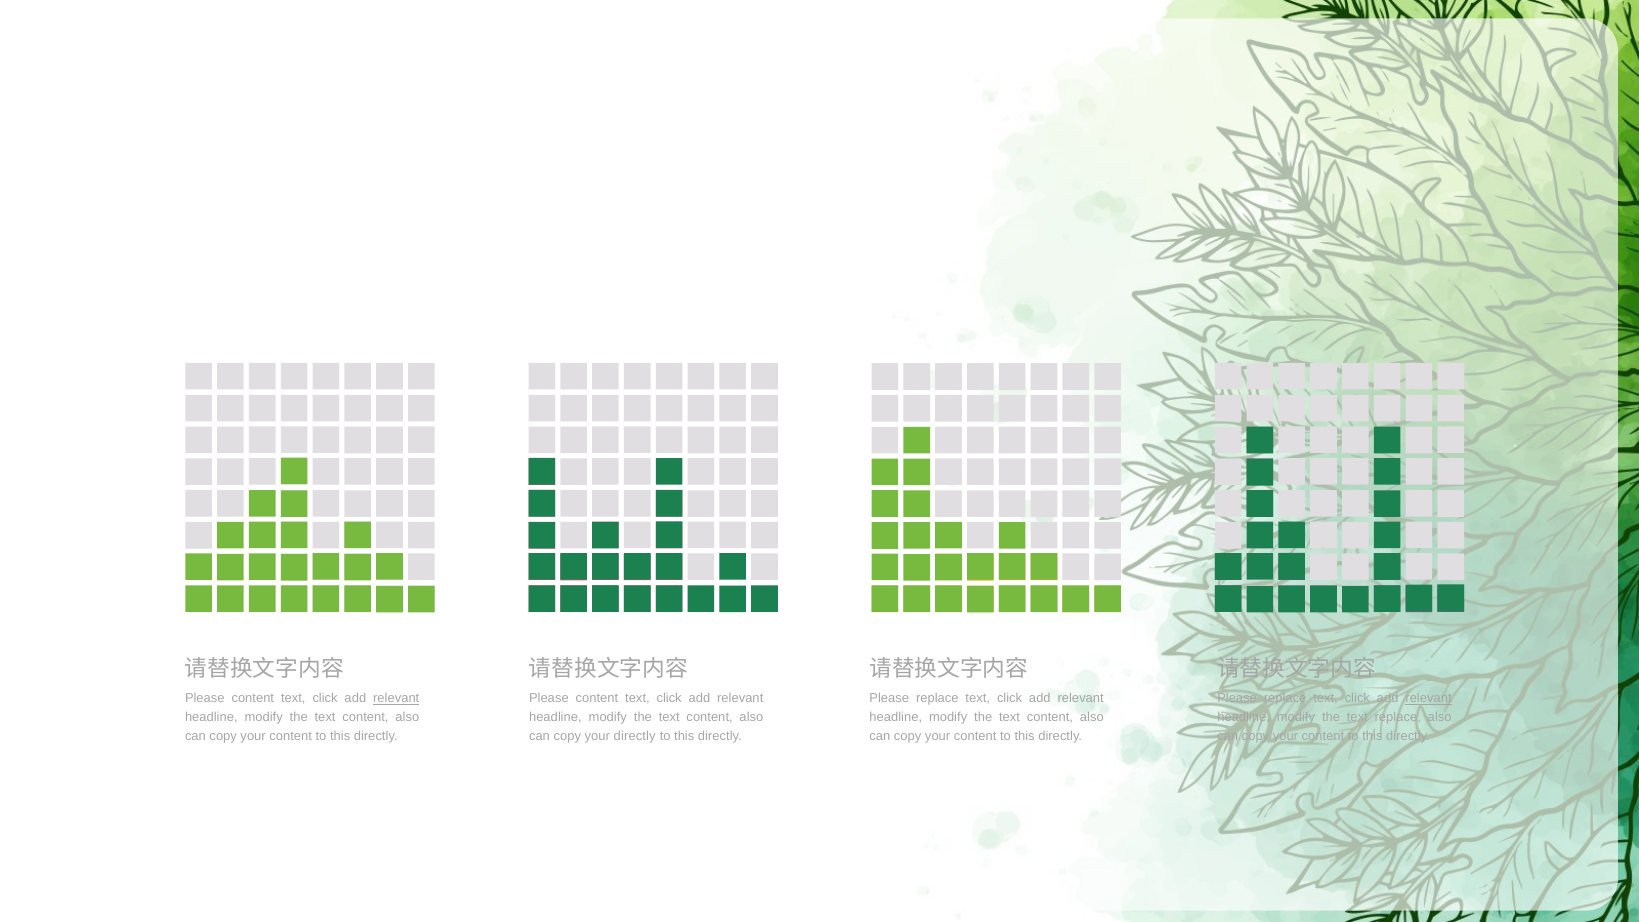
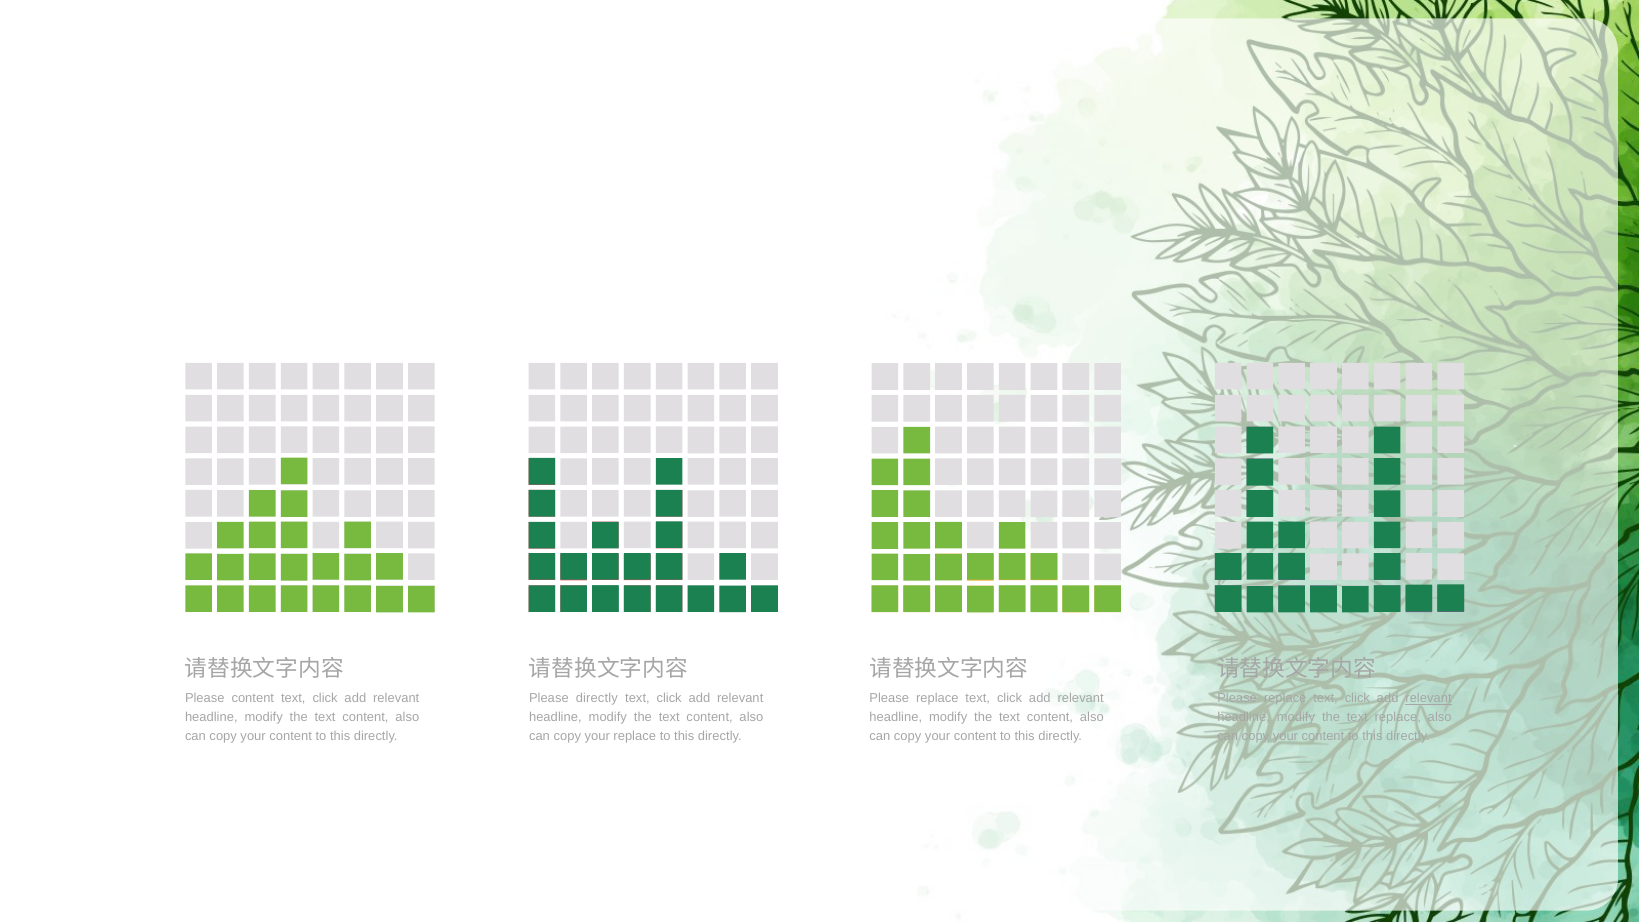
relevant underline: present -> none (396, 699)
content: content -> directly (597, 699)
your directly: directly -> replace (635, 736)
